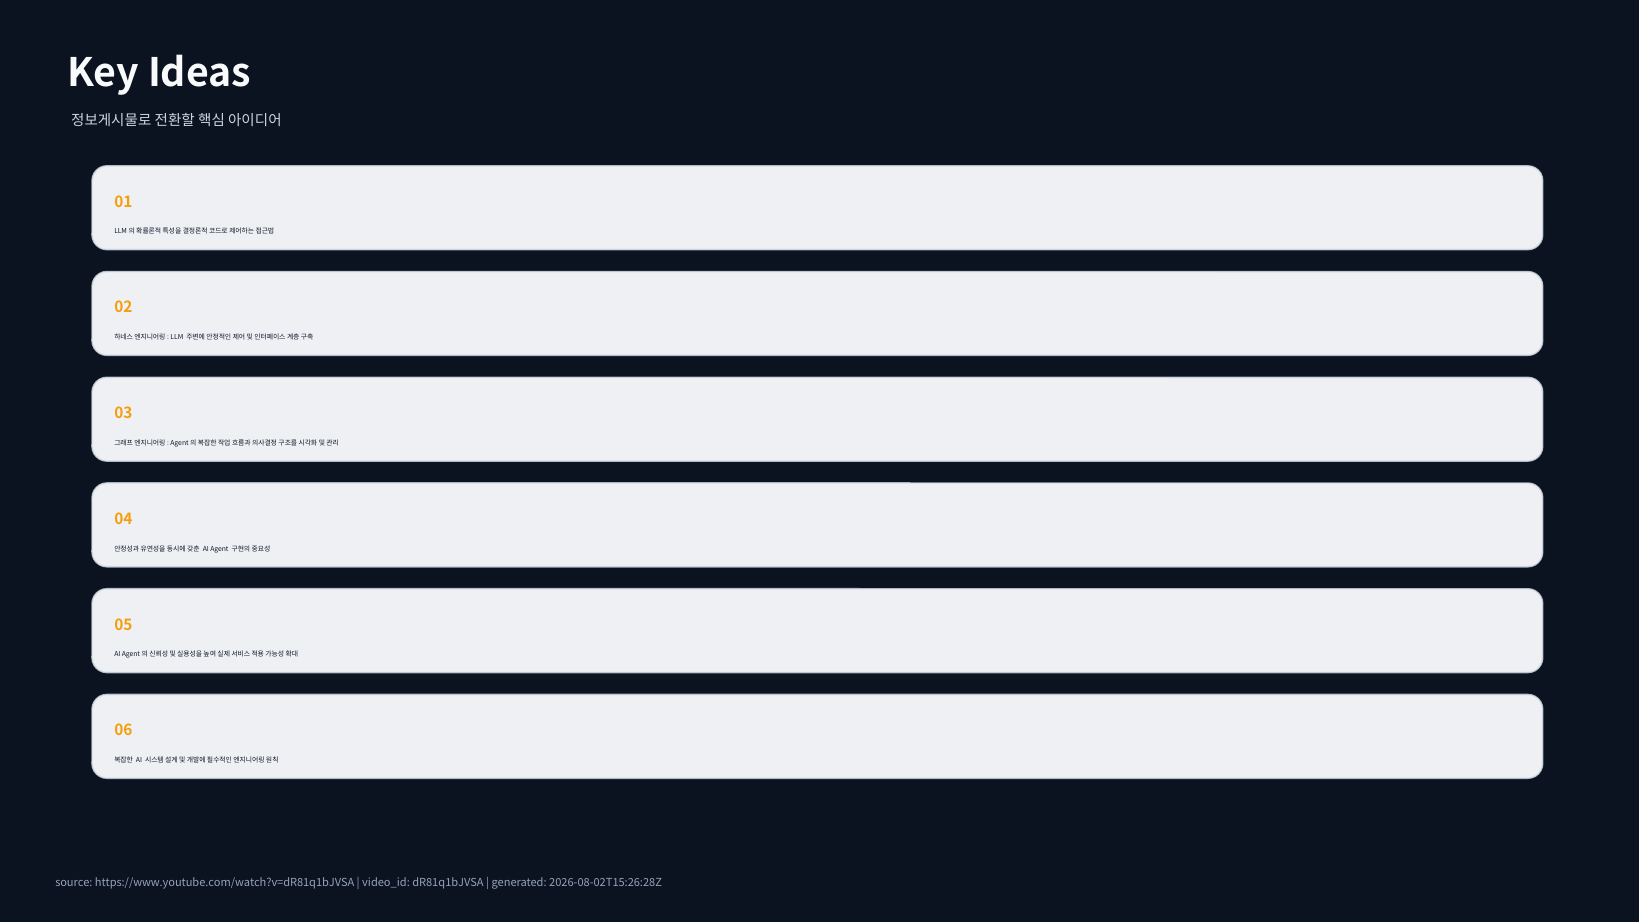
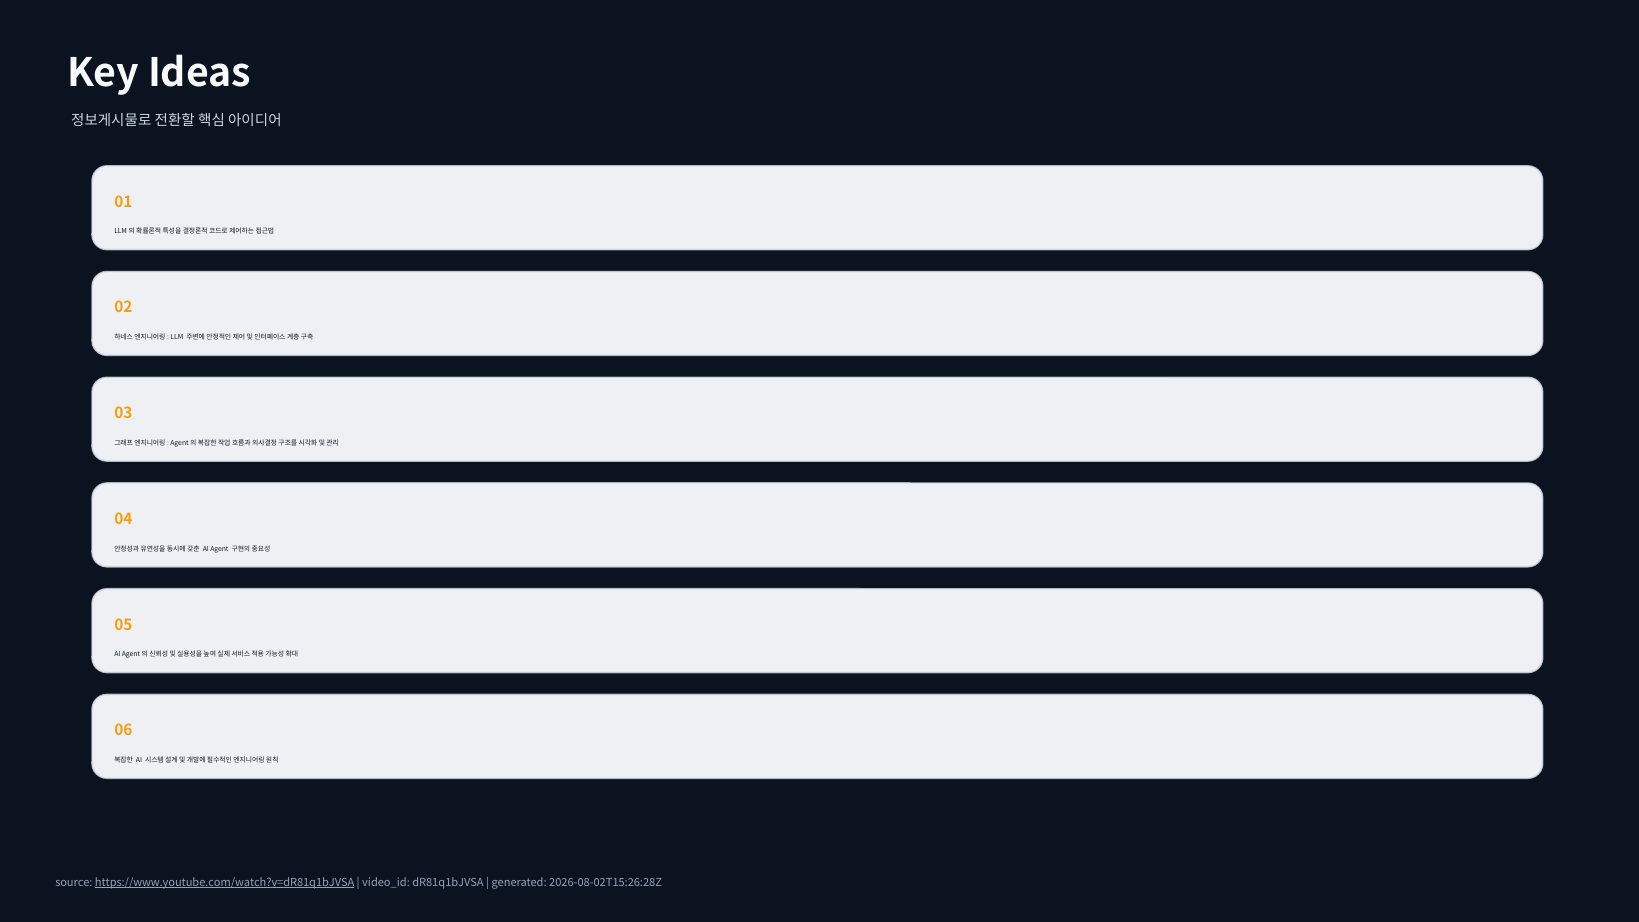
https://www.youtube.com/watch?v=dR81q1bJVSA underline: none -> present (225, 883)
